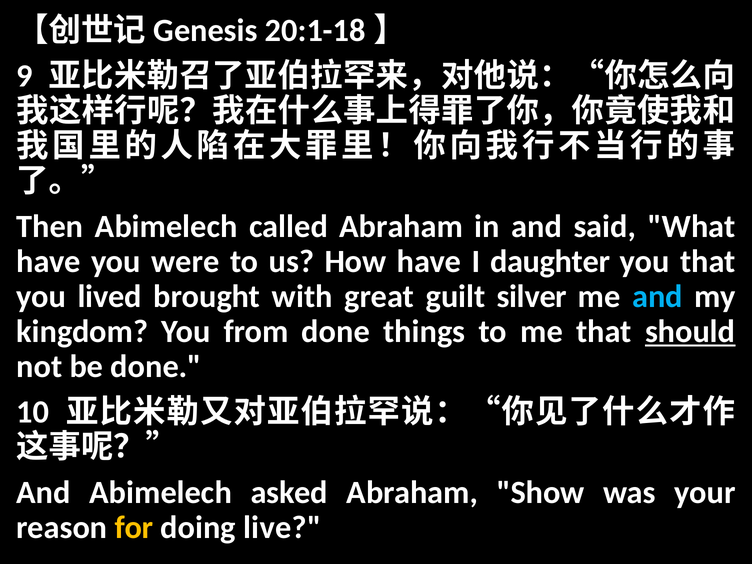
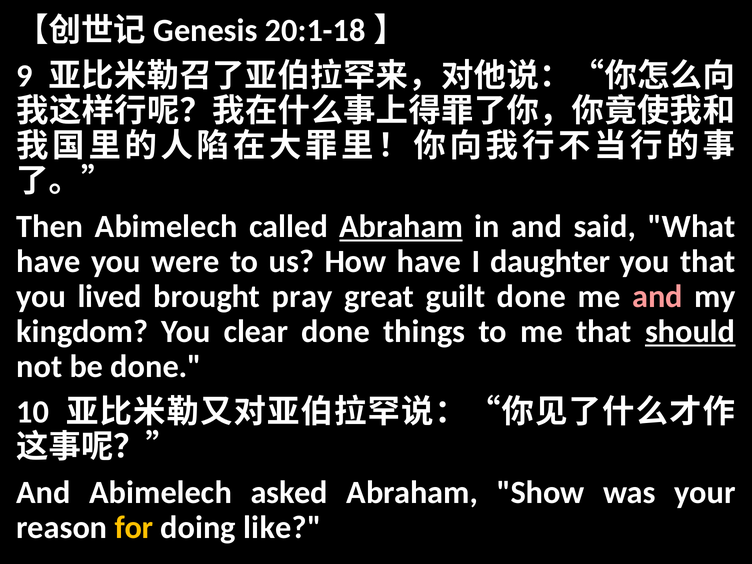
Abraham underline: none -> present (401, 227)
with: with -> pray (302, 297)
guilt silver: silver -> done (532, 297)
and colour: light blue -> pink (658, 297)
from: from -> clear (256, 332)
live: live -> like (282, 527)
